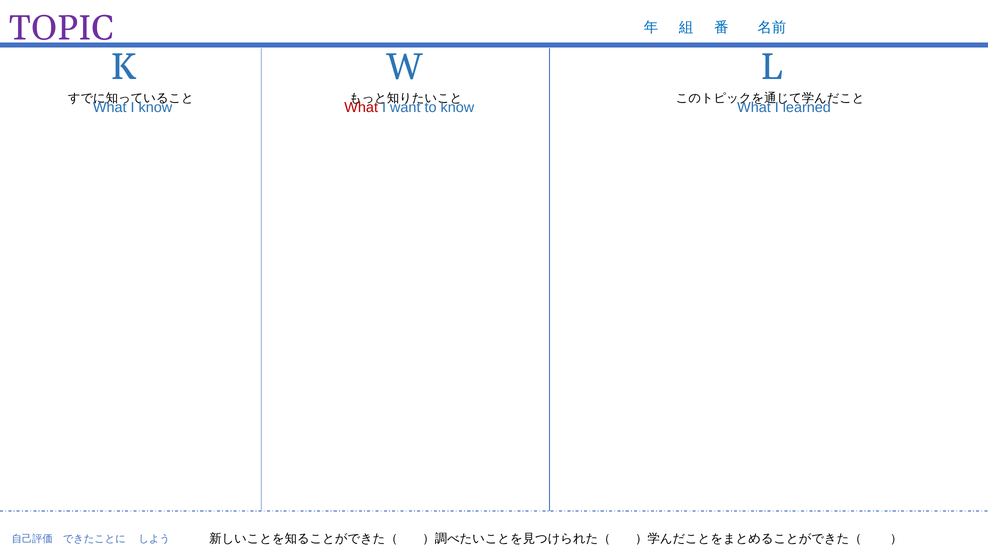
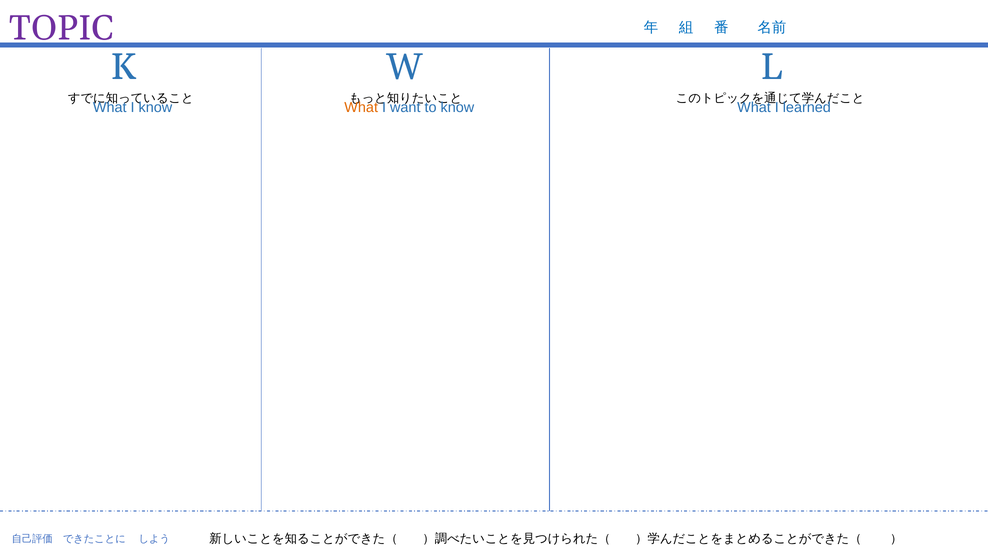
What colour: red -> orange (361, 107)
